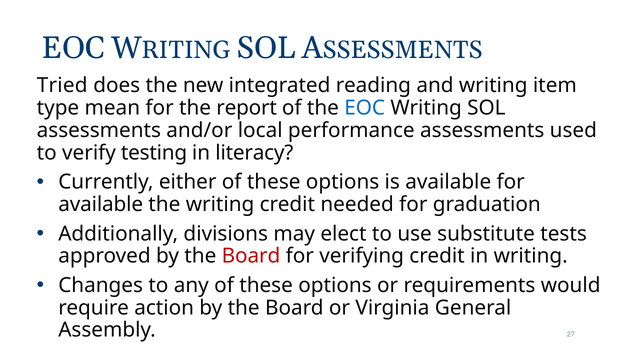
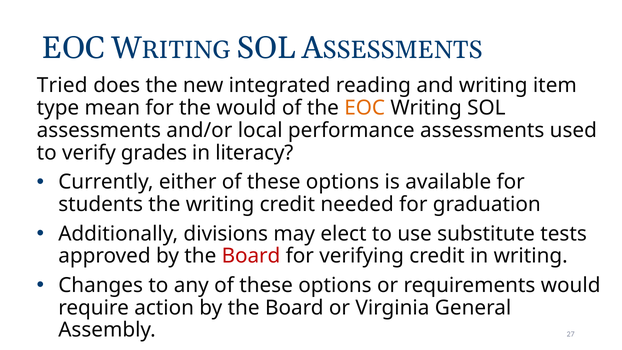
the report: report -> would (246, 108)
EOC colour: blue -> orange (365, 108)
testing: testing -> grades (154, 153)
available: available -> students (101, 204)
